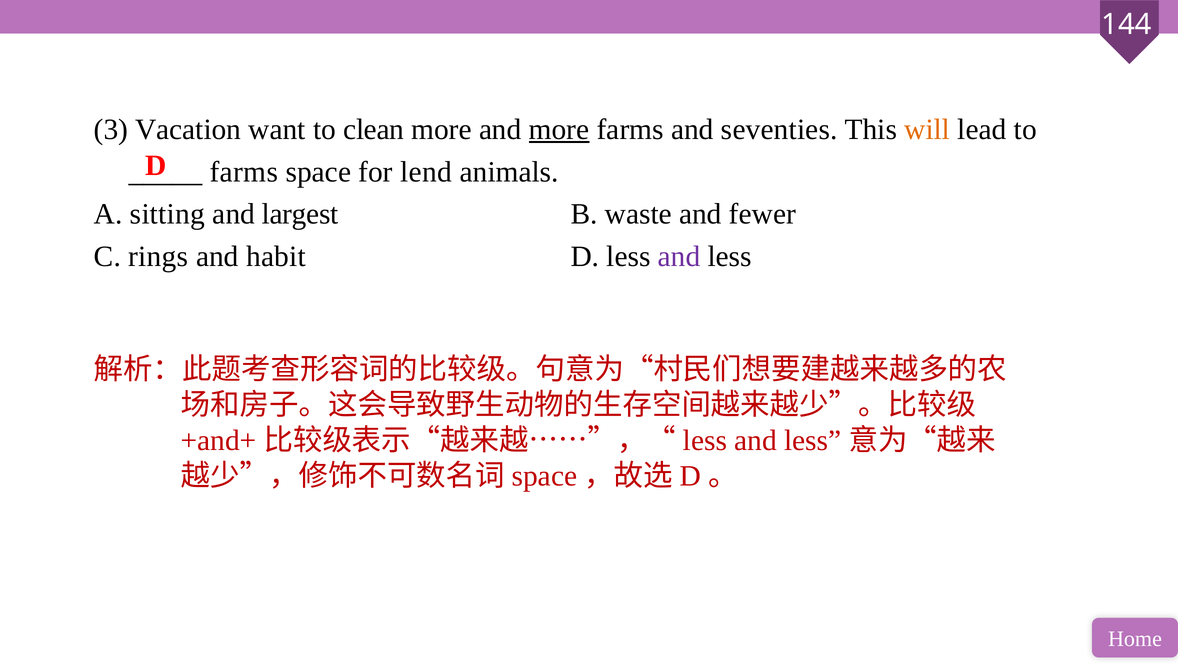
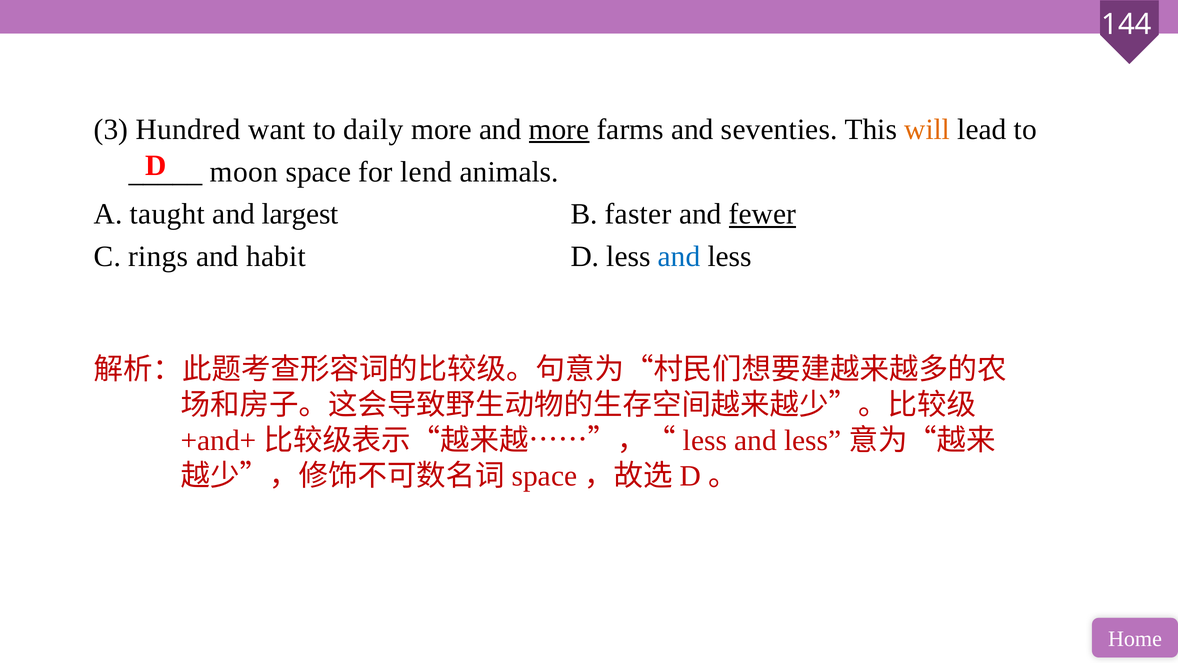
Vacation: Vacation -> Hundred (188, 129)
clean: clean -> daily (373, 129)
farms: farms -> moon (244, 172)
sitting: sitting -> taught (167, 214)
waste: waste -> faster (638, 214)
fewer underline: none -> present (762, 214)
and colour: purple -> blue (679, 257)
